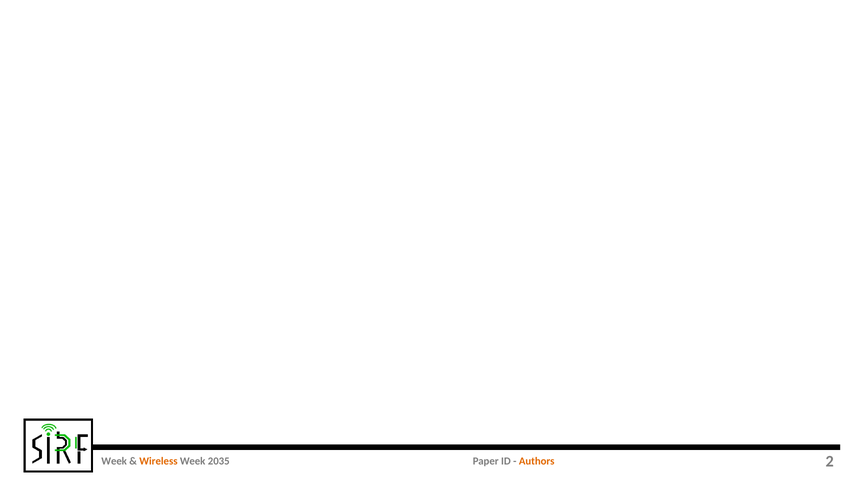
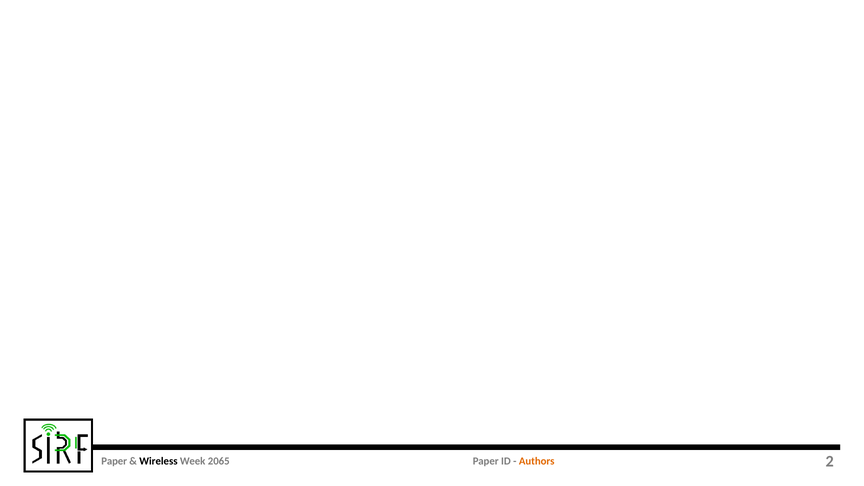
Week: Week -> Paper (114, 461)
Wireless colour: orange -> black (158, 461)
2035: 2035 -> 2065 (219, 461)
